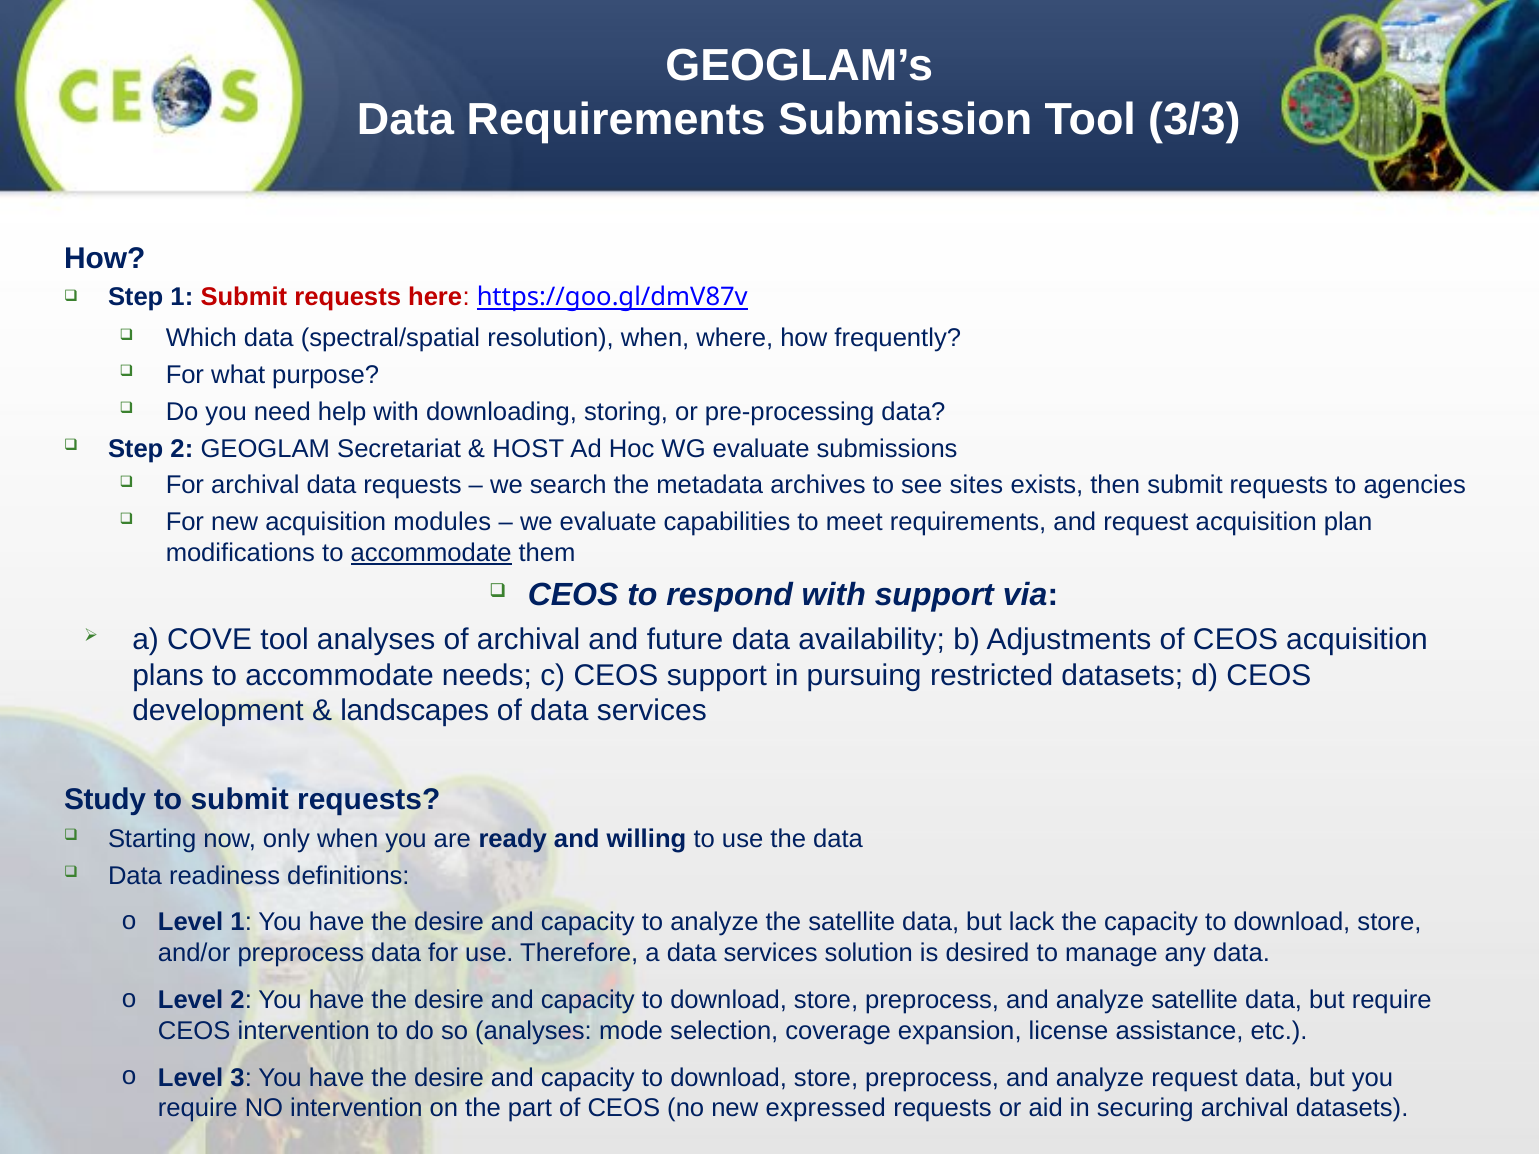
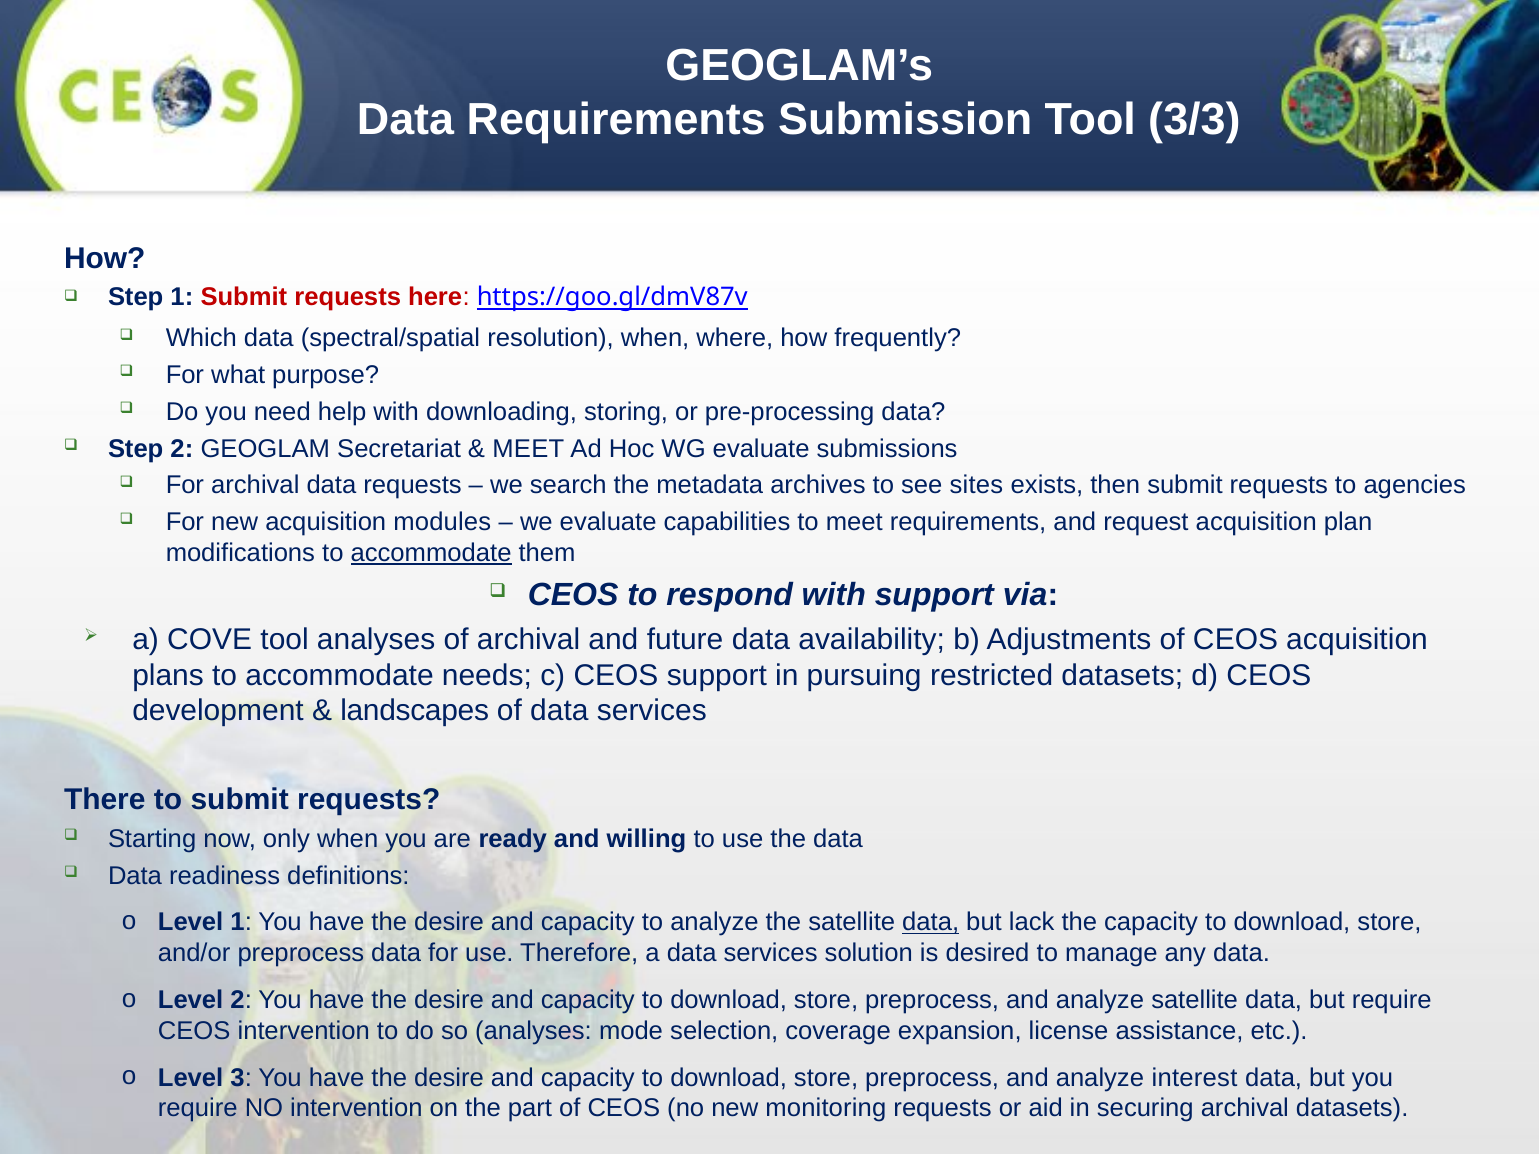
HOST: HOST -> MEET (528, 449)
Study: Study -> There (105, 800)
data underline: none -> present (931, 923)
analyze request: request -> interest (1194, 1078)
expressed: expressed -> monitoring (826, 1109)
